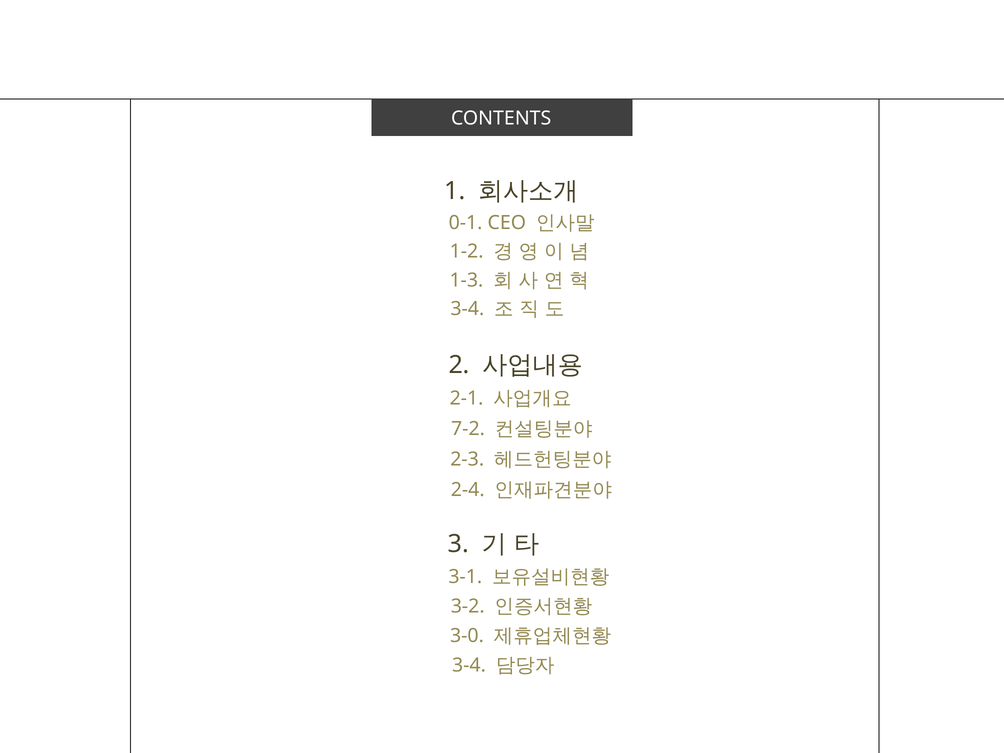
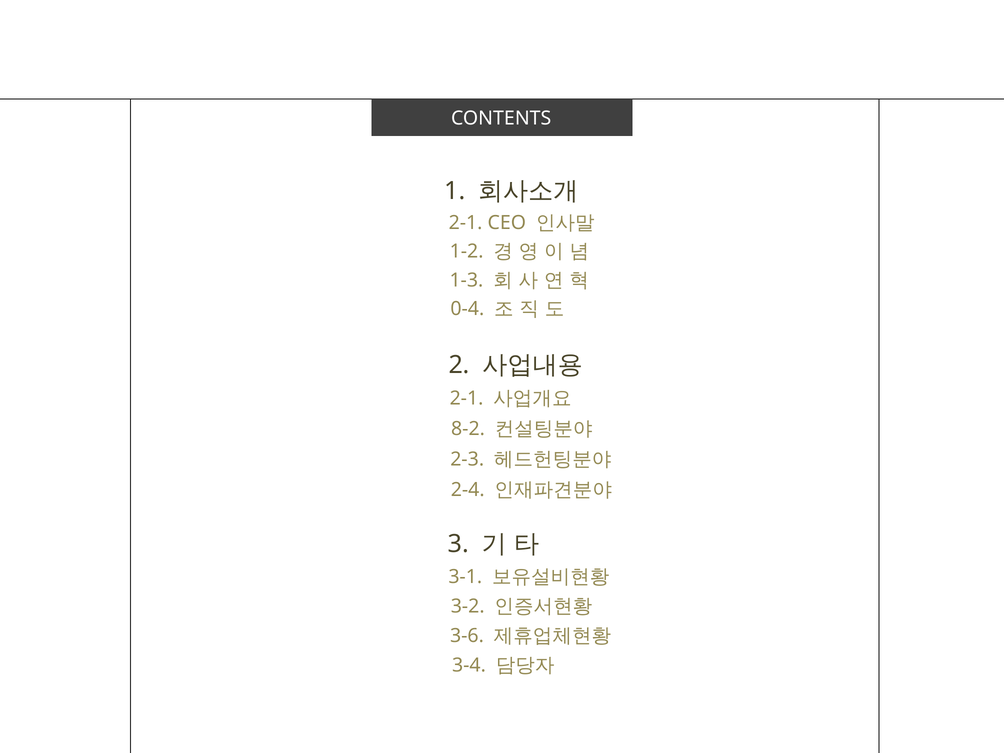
0-1: 0-1 -> 2-1 (466, 223)
3-4: 3-4 -> 0-4 (467, 309)
7-2: 7-2 -> 8-2 (468, 429)
3-0: 3-0 -> 3-6 (467, 636)
